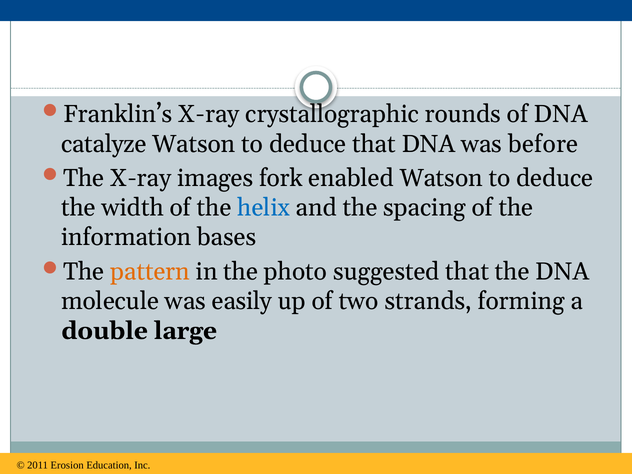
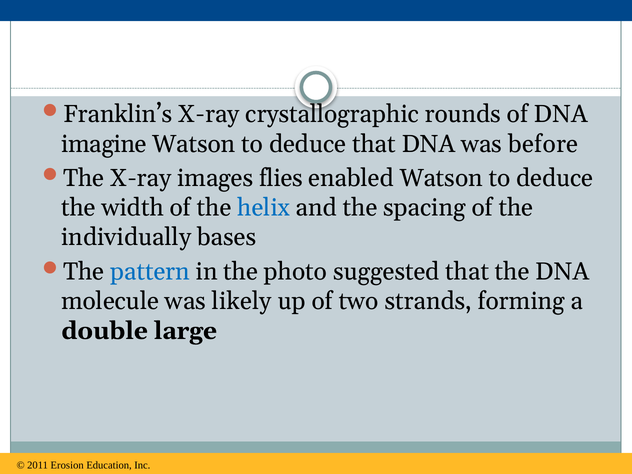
catalyze: catalyze -> imagine (104, 144)
fork: fork -> flies (281, 178)
information: information -> individually (126, 237)
pattern colour: orange -> blue (150, 272)
easily: easily -> likely (242, 301)
